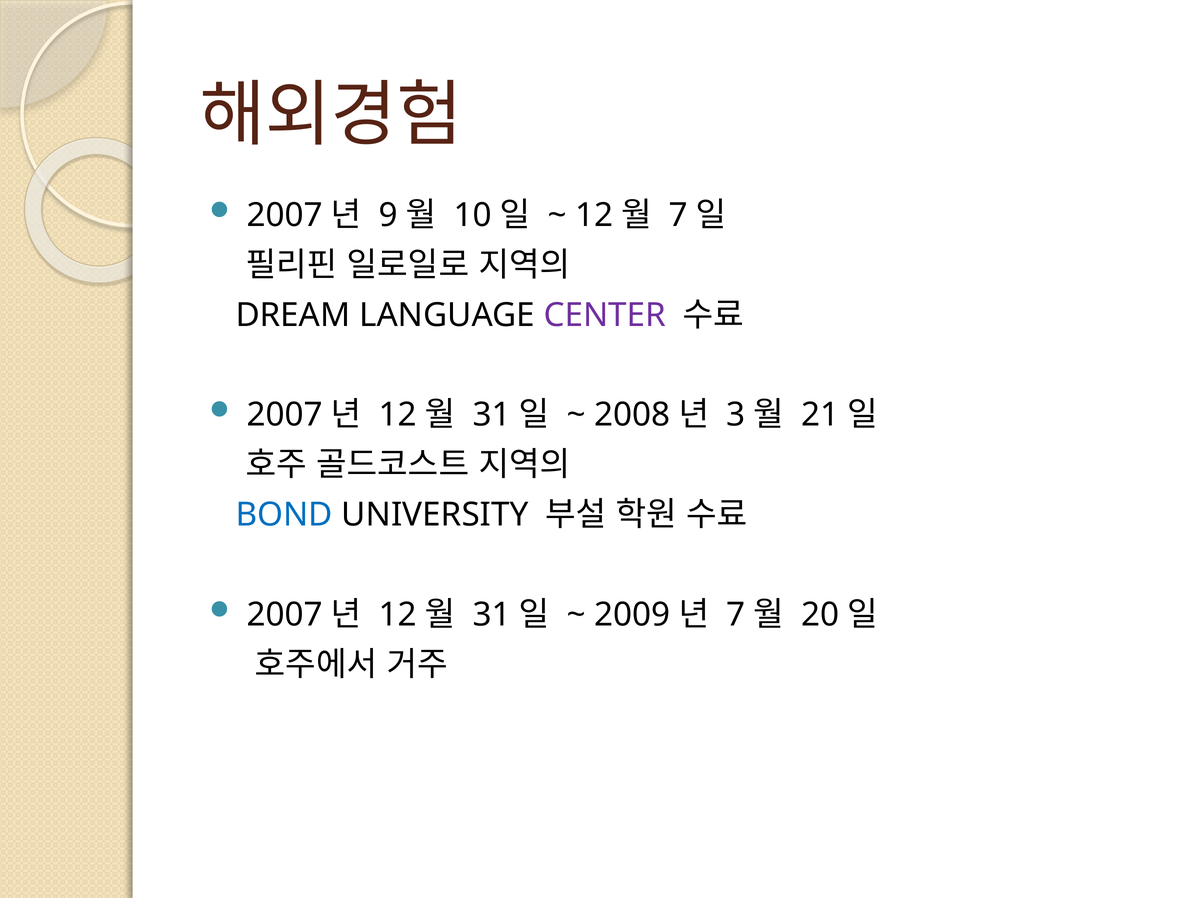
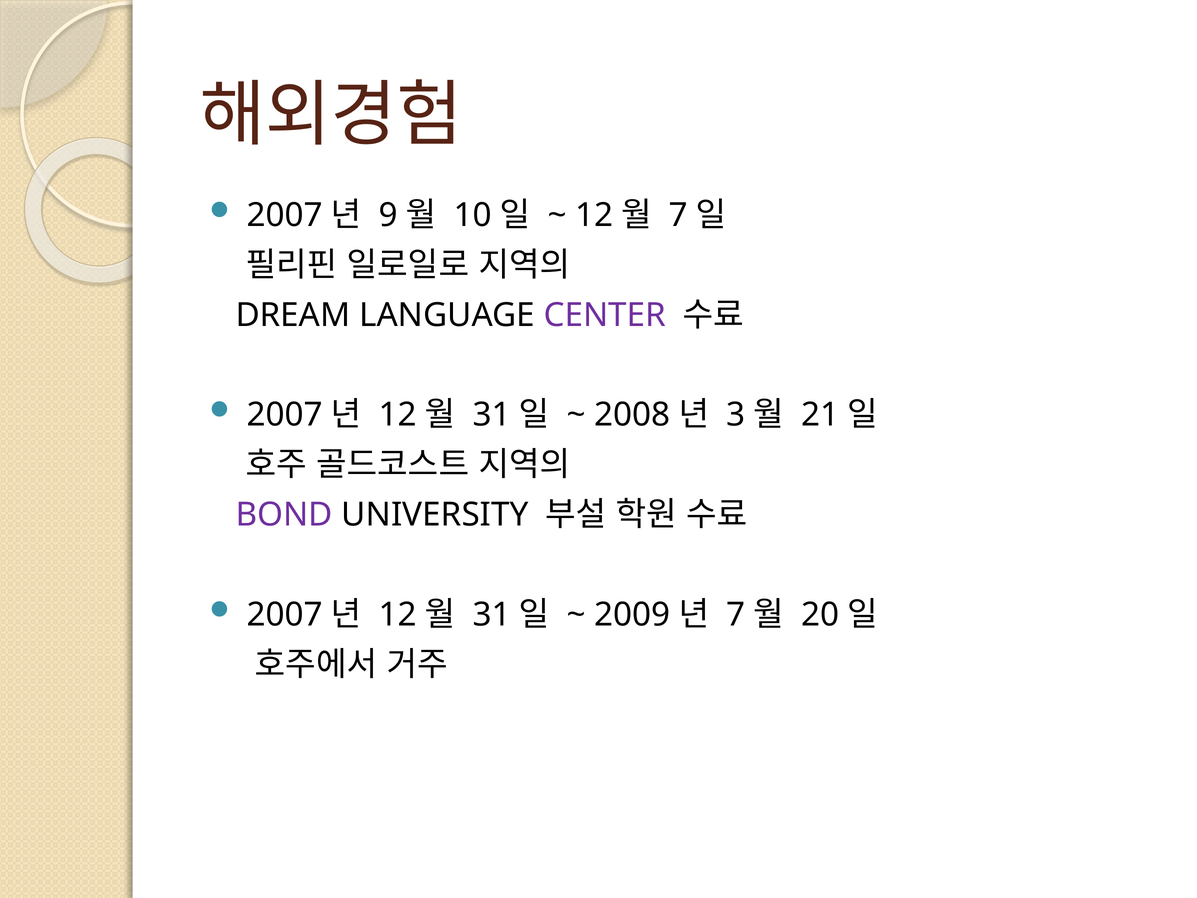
BOND colour: blue -> purple (284, 515)
